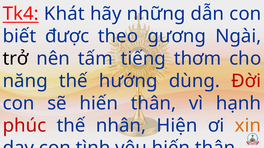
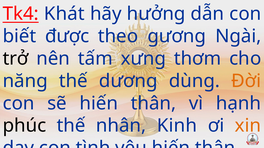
những: những -> hưởng (156, 14)
tiếng: tiếng -> xưng (143, 59)
hướng: hướng -> dương (128, 81)
Đời colour: red -> orange (246, 81)
phúc colour: red -> black (24, 126)
Hiện: Hiện -> Kinh (177, 126)
